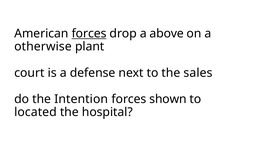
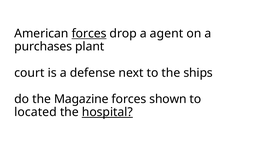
above: above -> agent (167, 33)
otherwise: otherwise -> purchases (43, 47)
sales: sales -> ships (198, 73)
Intention: Intention -> Magazine (81, 99)
hospital underline: none -> present (107, 112)
